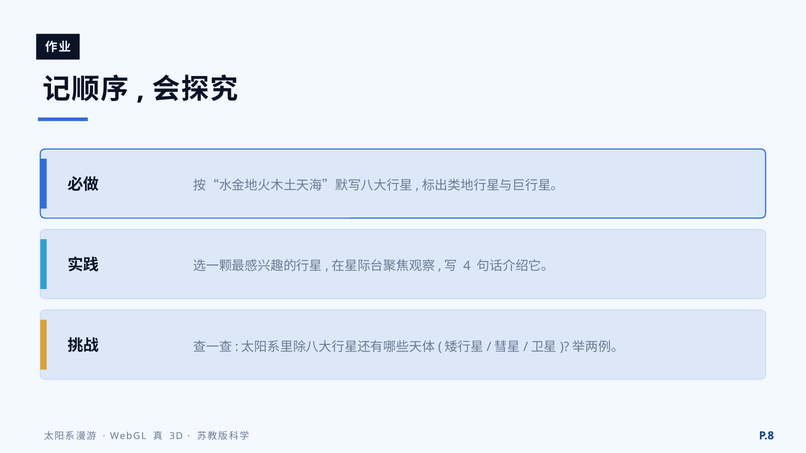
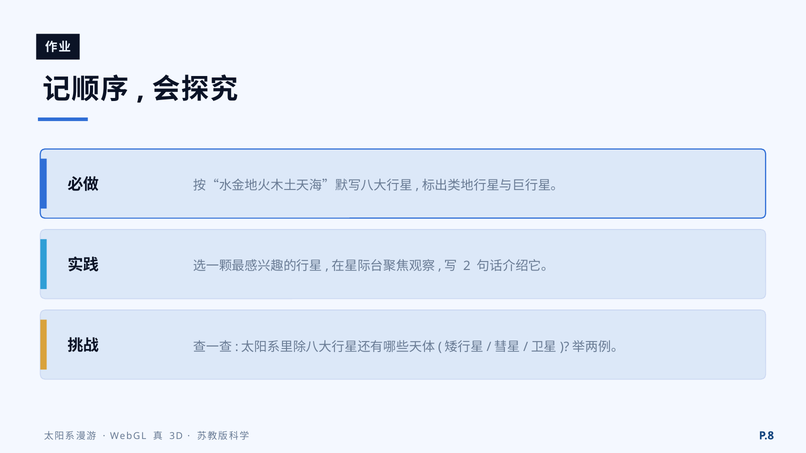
4: 4 -> 2 (467, 266)
